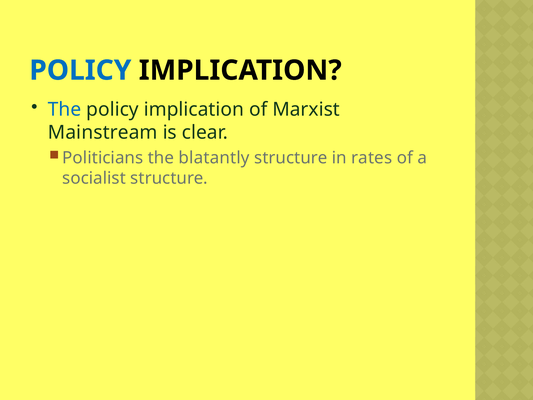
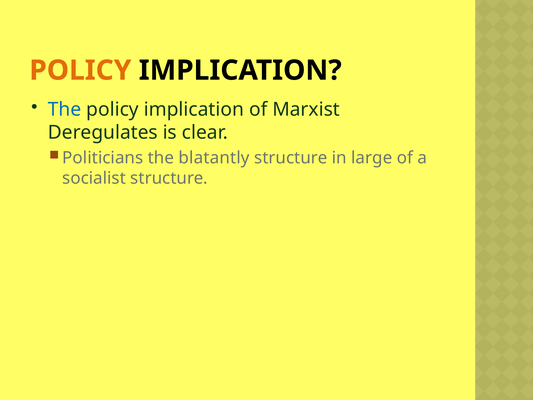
POLICY colour: blue -> orange (80, 70)
Mainstream: Mainstream -> Deregulates (103, 132)
rates: rates -> large (372, 158)
